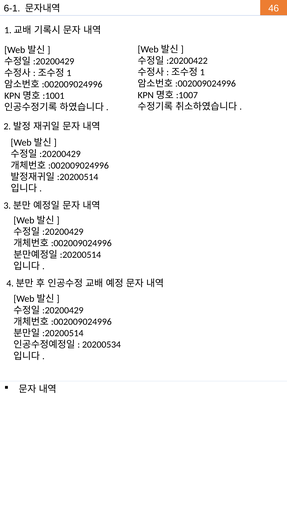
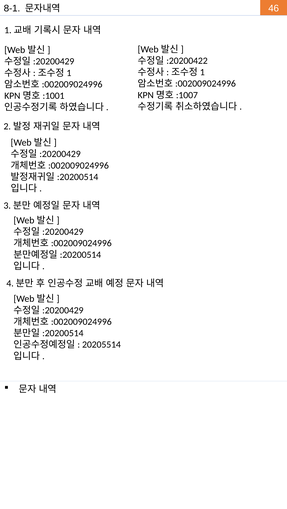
6-1: 6-1 -> 8-1 (12, 8)
20200534: 20200534 -> 20205514 (101, 345)
